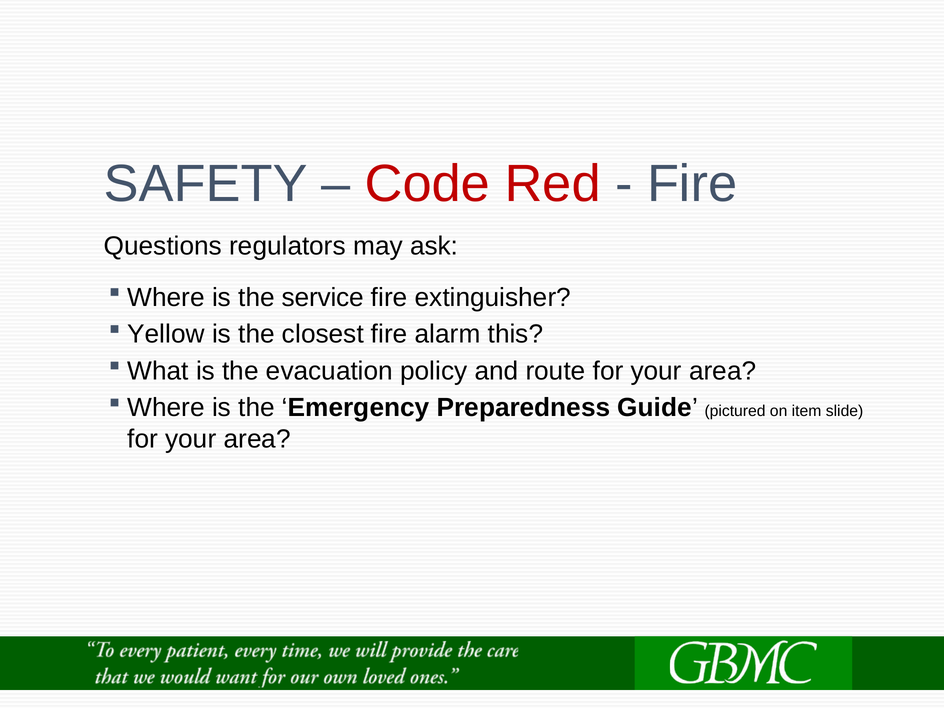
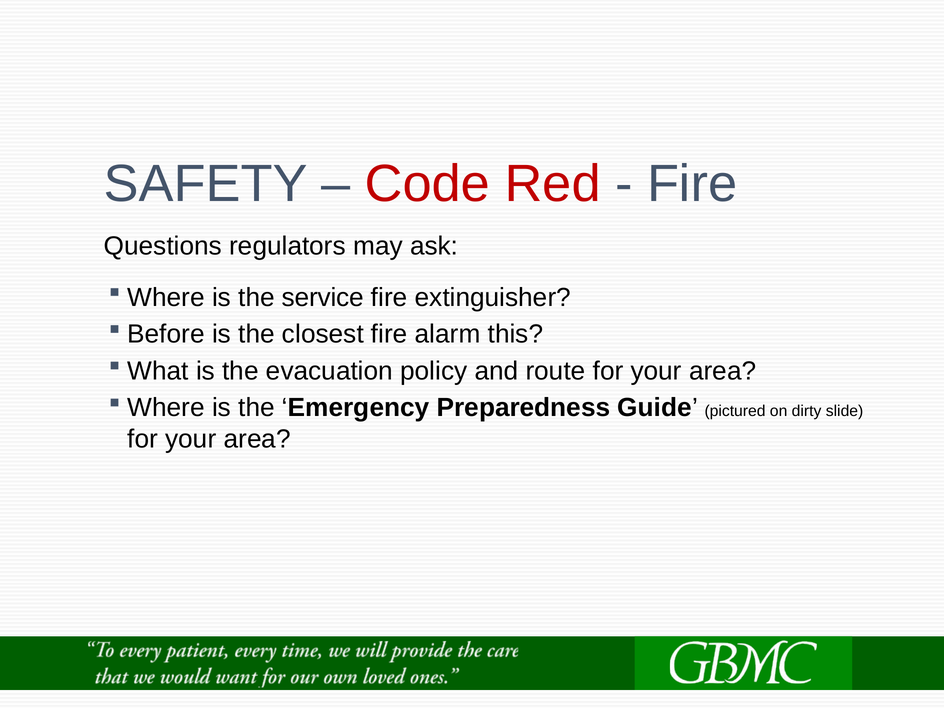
Yellow: Yellow -> Before (166, 334)
item: item -> dirty (807, 411)
